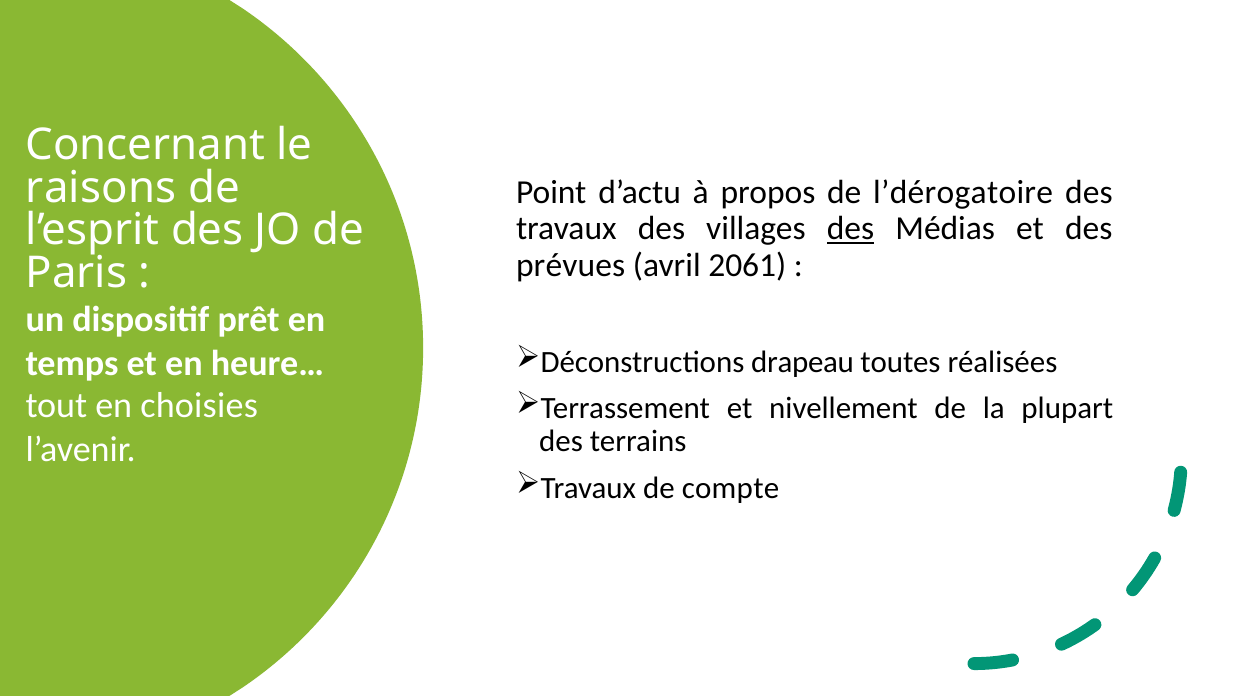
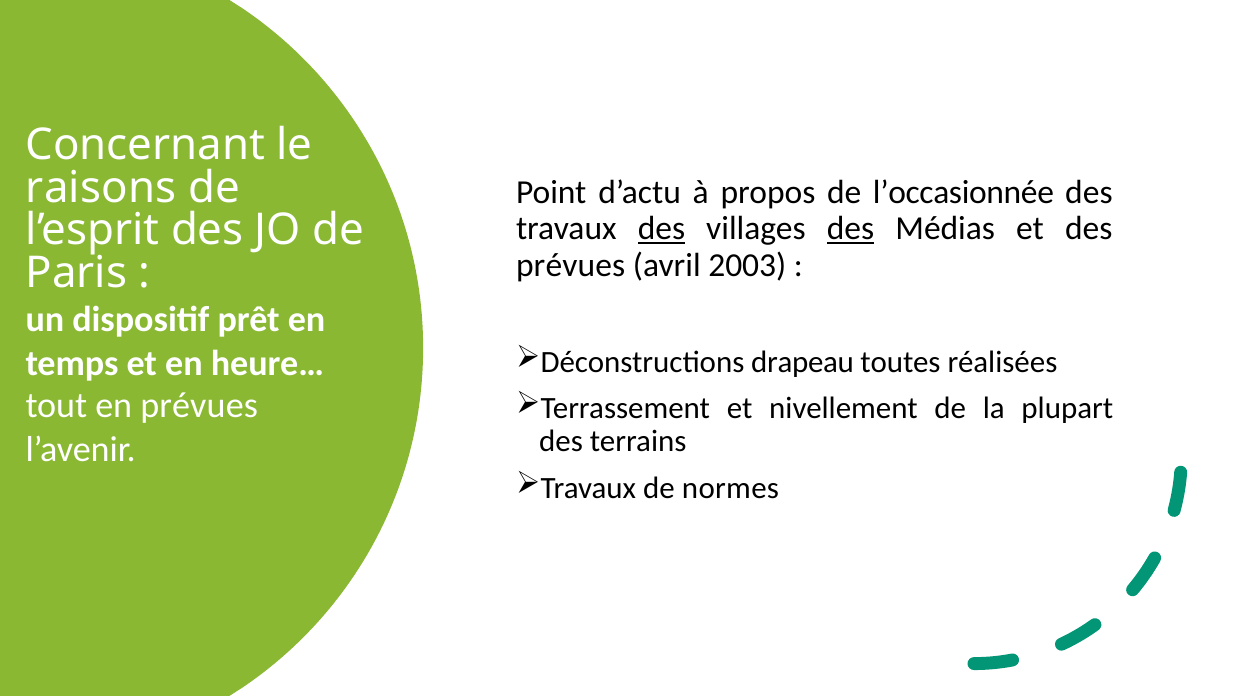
l’dérogatoire: l’dérogatoire -> l’occasionnée (963, 193)
des underline: none -> present (661, 229)
2061: 2061 -> 2003 (747, 265)
en choisies: choisies -> prévues (199, 406)
compte: compte -> normes (731, 488)
